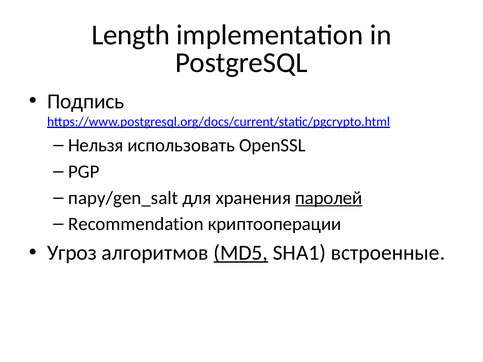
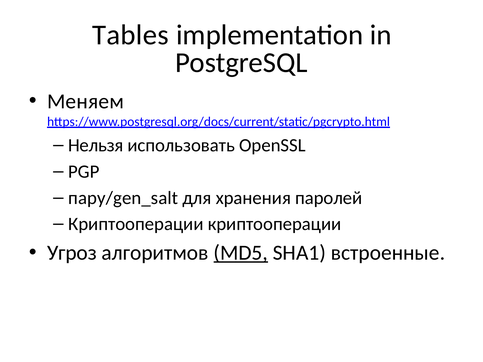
Length: Length -> Tables (130, 35)
Подпись: Подпись -> Меняем (85, 101)
паролей underline: present -> none (329, 198)
Recommendation: Recommendation -> Криптооперации (136, 224)
